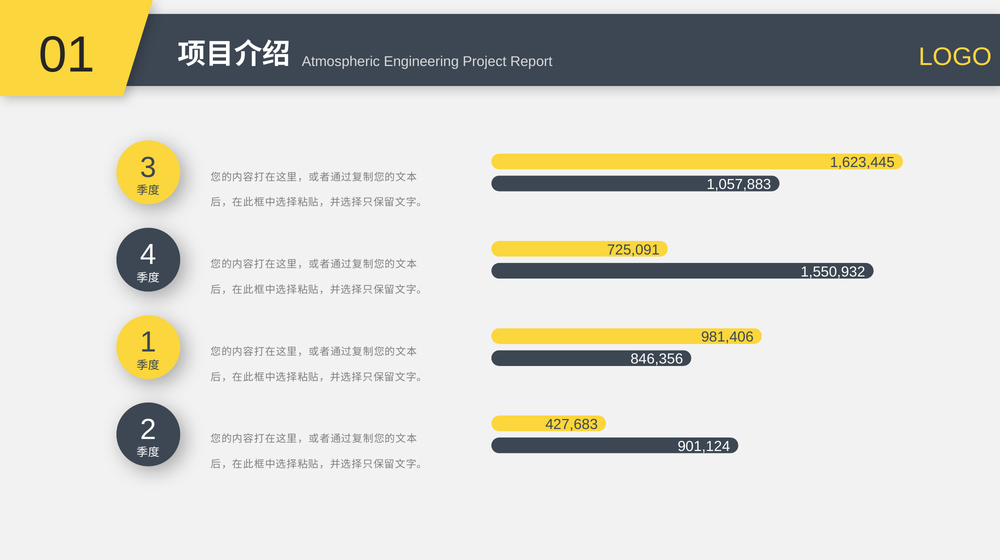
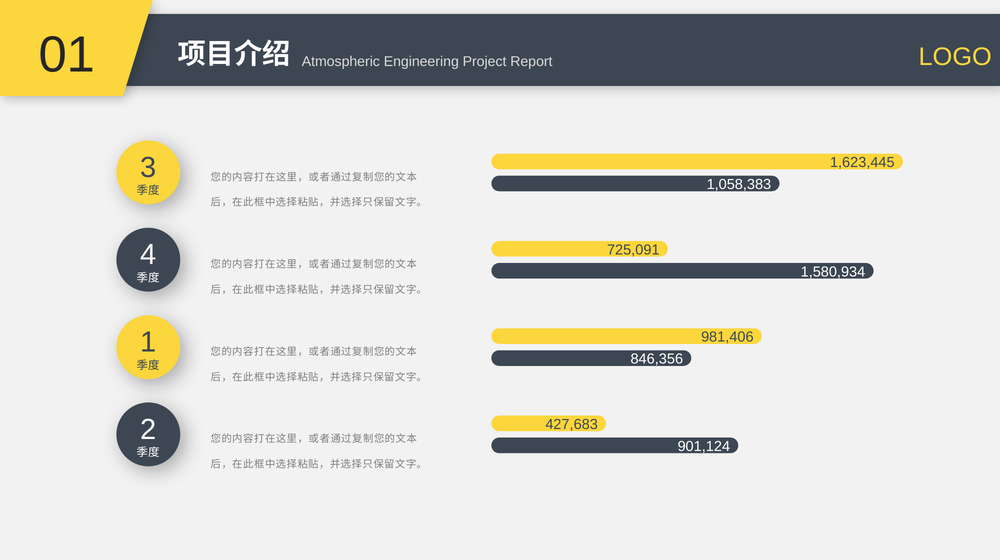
1,057,883: 1,057,883 -> 1,058,383 (739, 184)
1,550,932: 1,550,932 -> 1,580,934 (833, 272)
